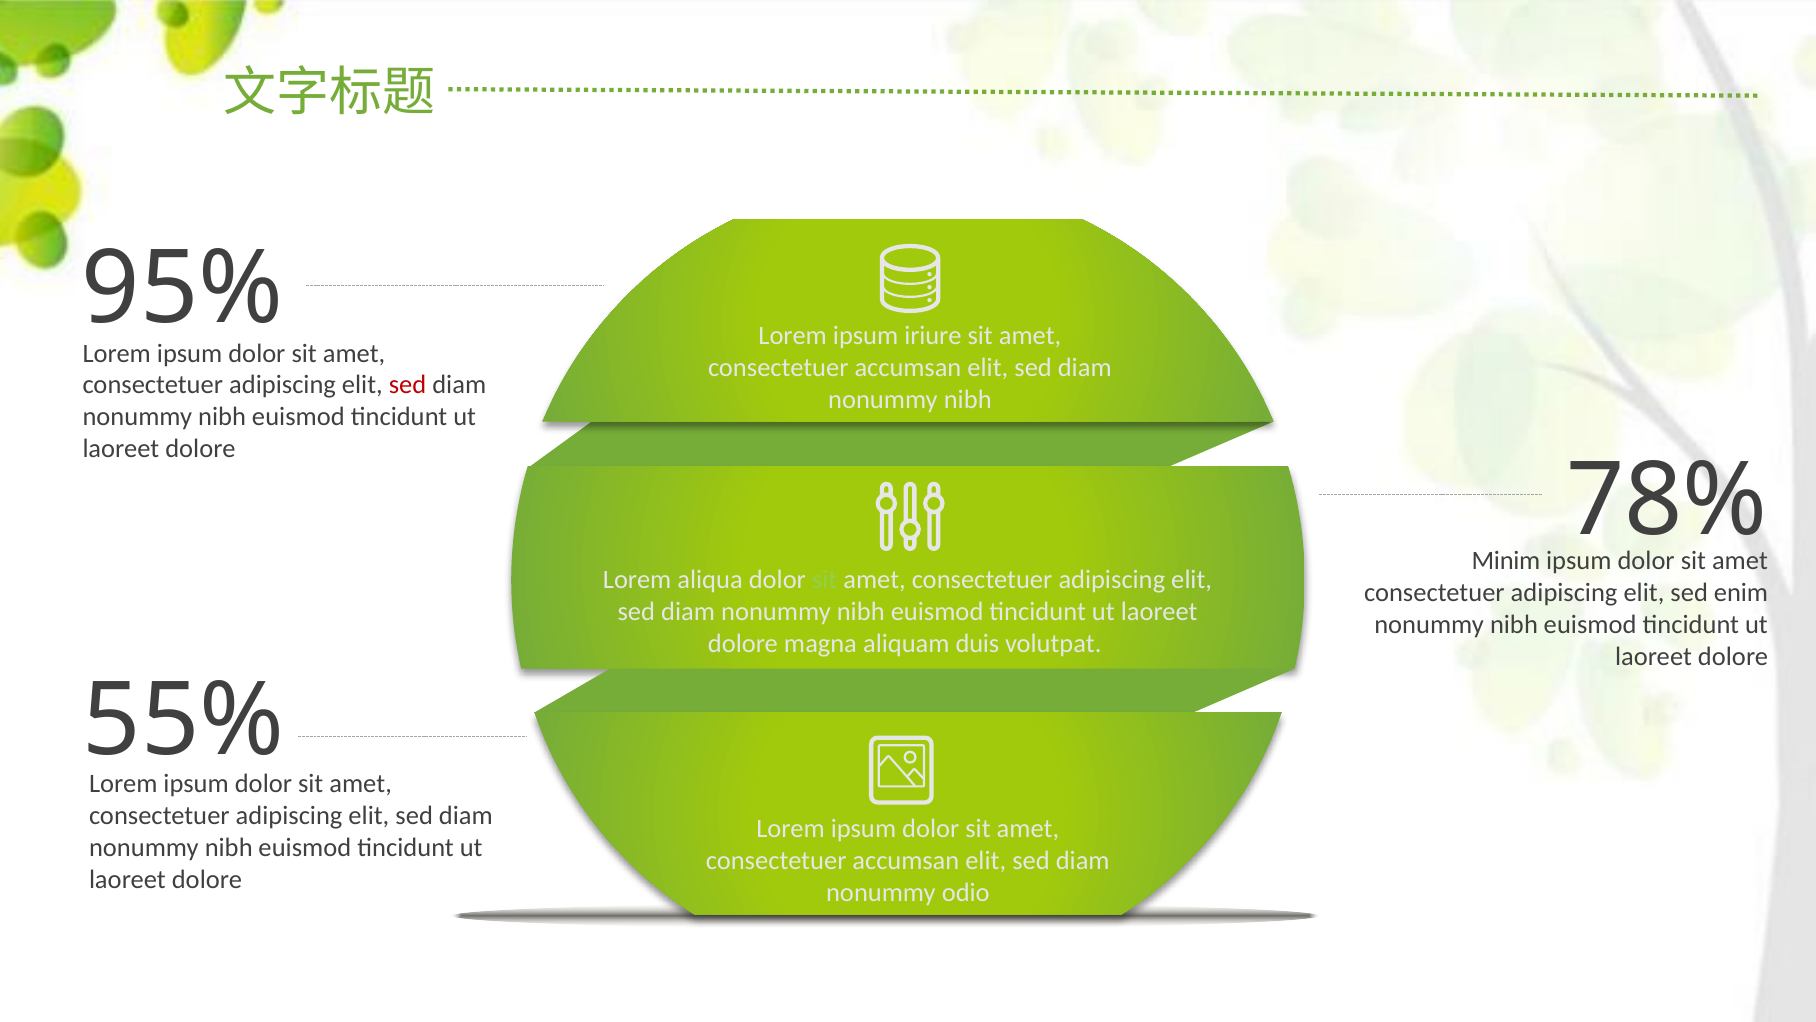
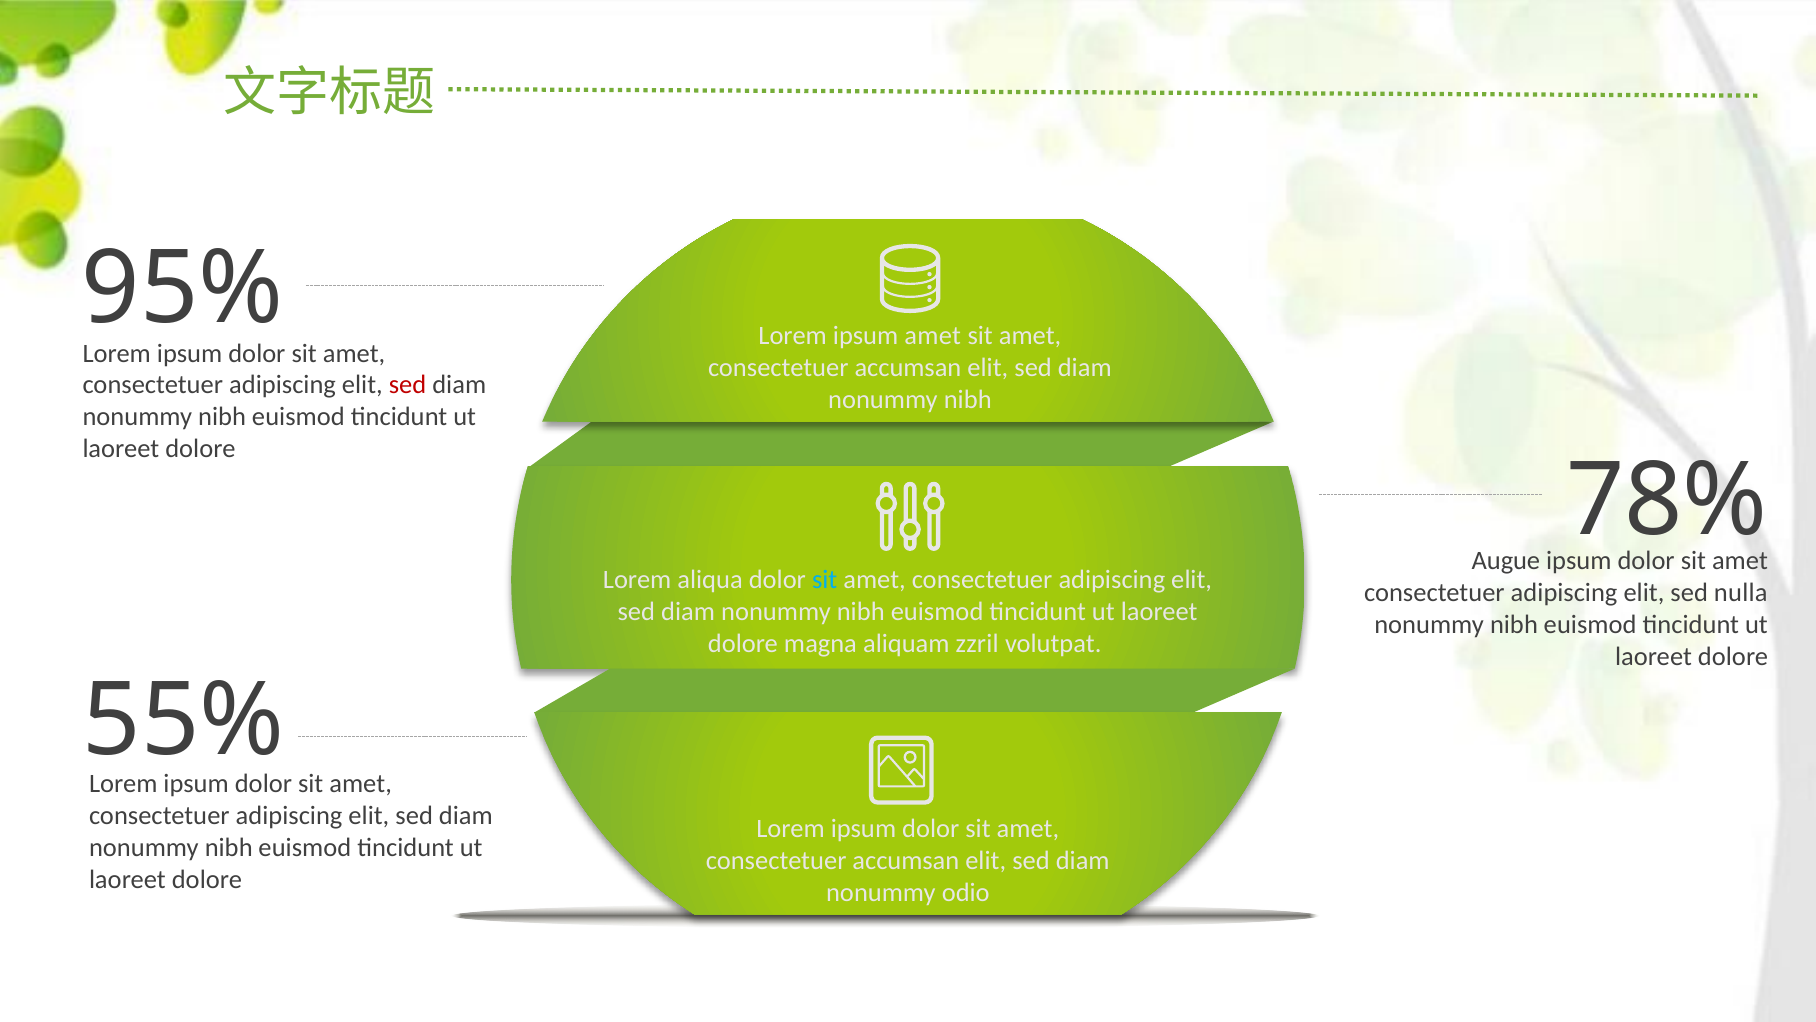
ipsum iriure: iriure -> amet (933, 336)
Minim: Minim -> Augue (1506, 561)
sit colour: light green -> light blue (825, 580)
enim: enim -> nulla (1741, 593)
duis: duis -> zzril (977, 643)
